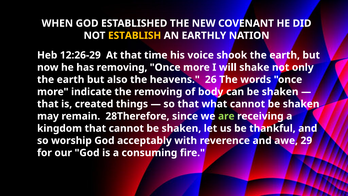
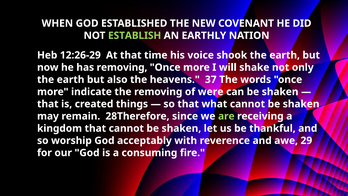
ESTABLISH colour: yellow -> light green (135, 35)
26: 26 -> 37 (211, 79)
body: body -> were (211, 92)
